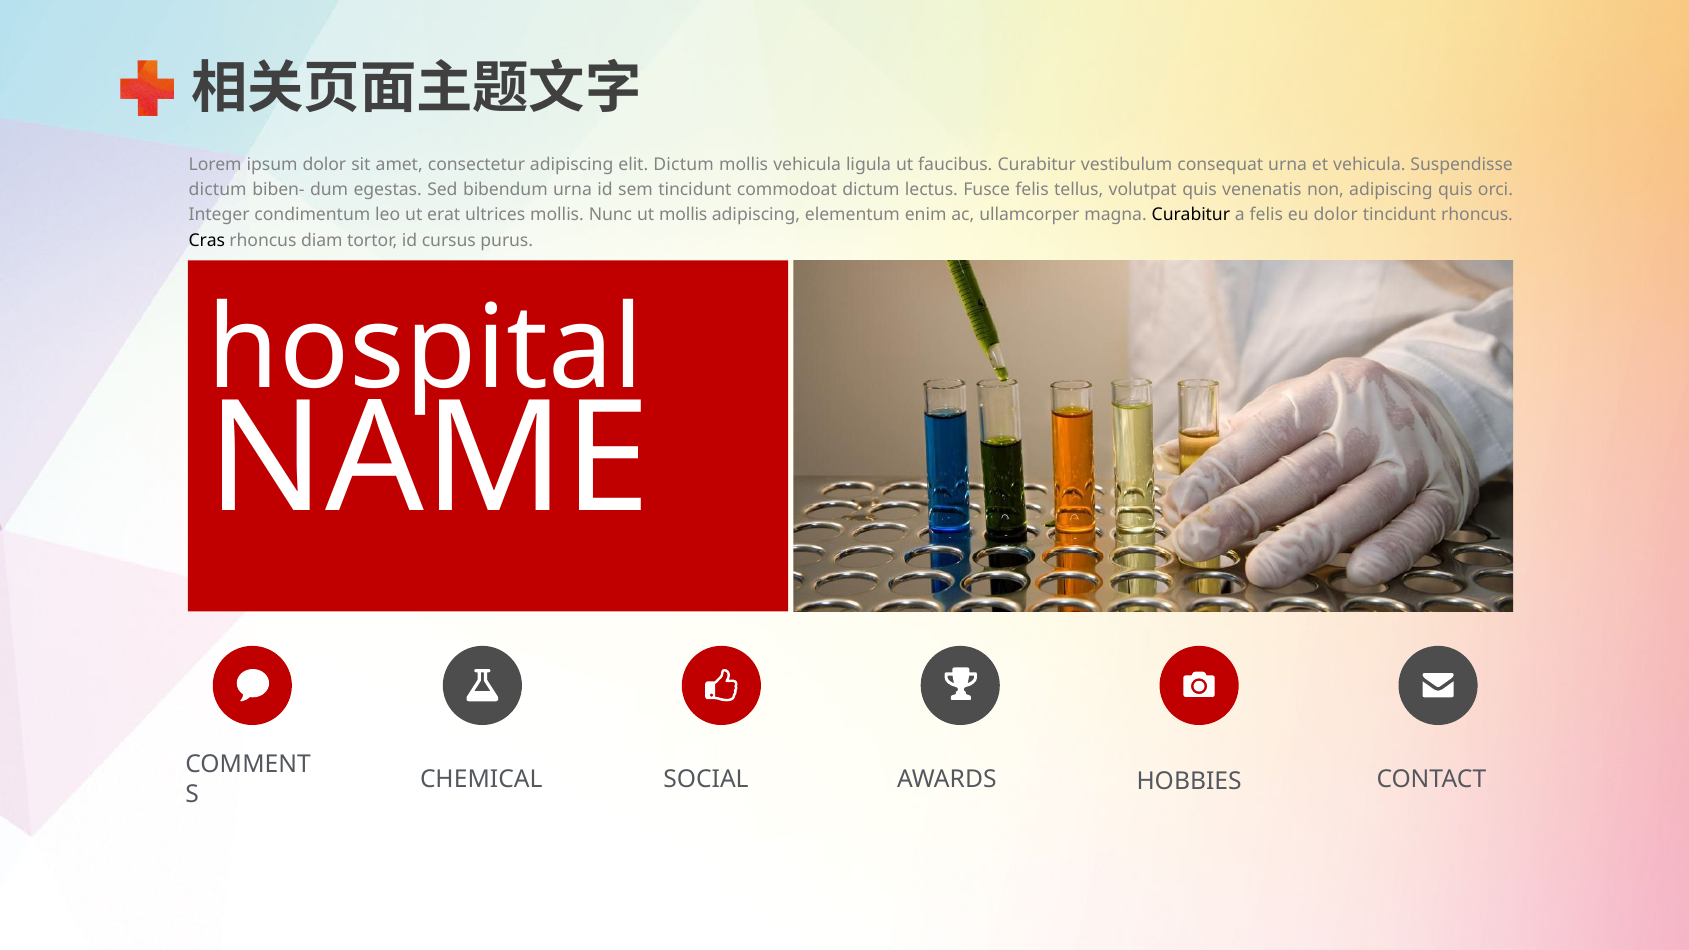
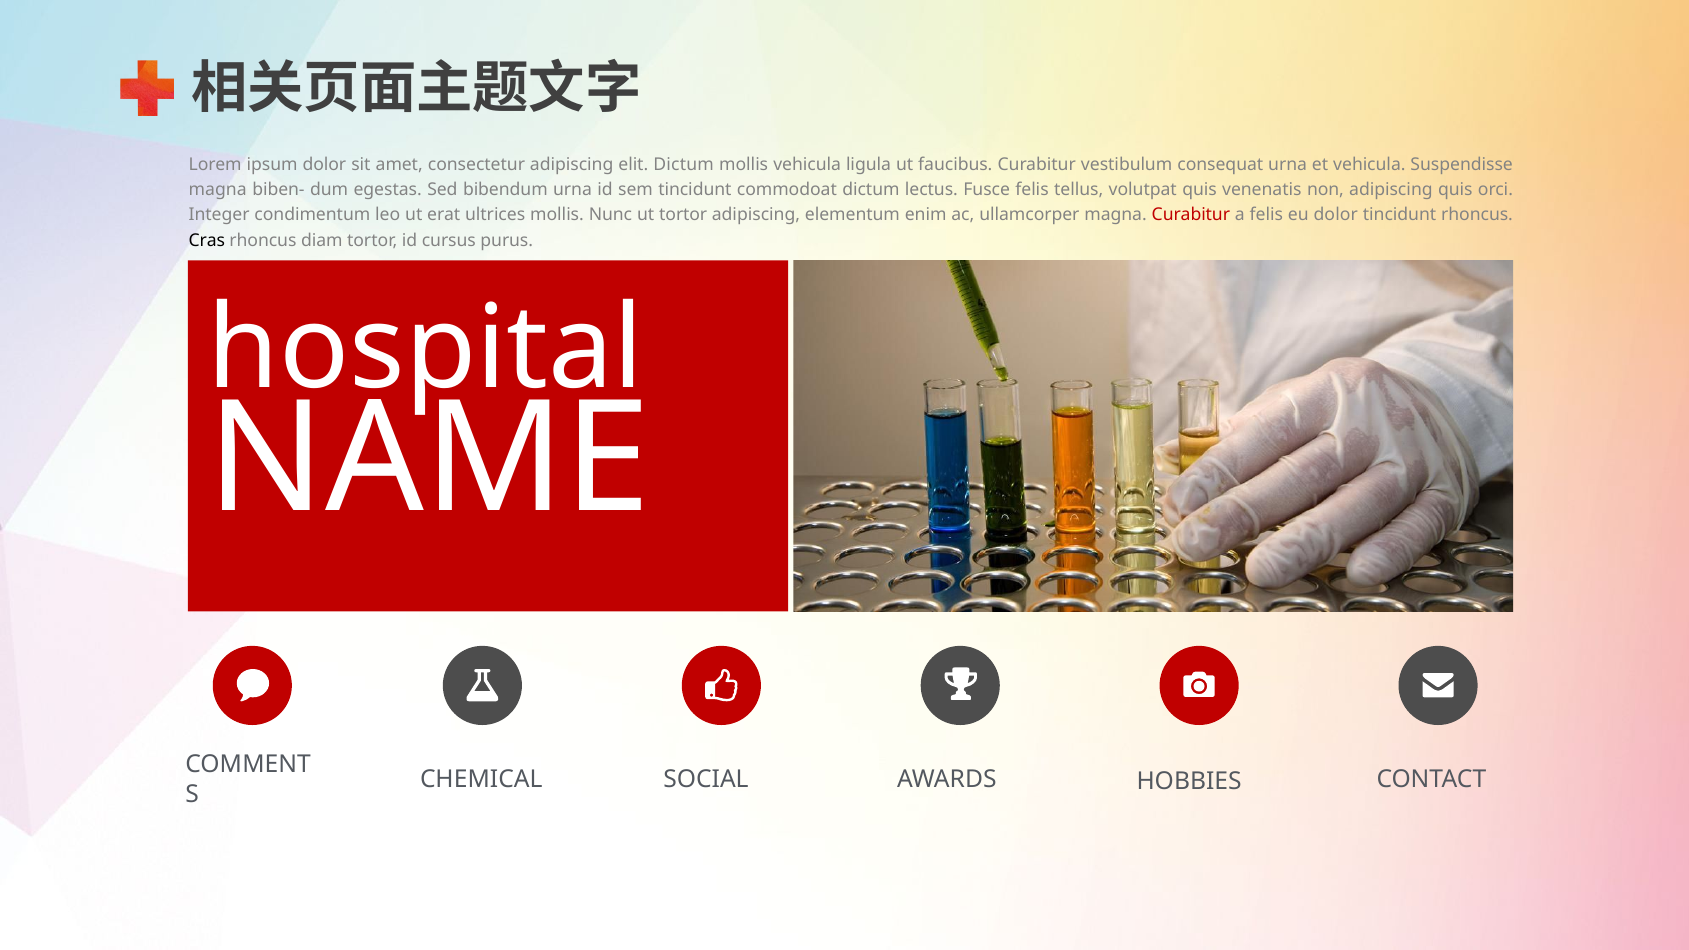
dictum: dictum -> magna (218, 190)
ut mollis: mollis -> tortor (683, 215)
Curabitur colour: black -> red (1191, 215)
